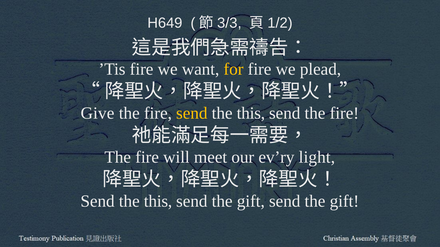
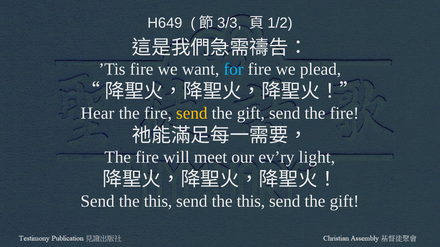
for colour: yellow -> light blue (234, 69)
Give: Give -> Hear (97, 114)
this: this -> gift (251, 114)
gift: gift -> this (251, 202)
